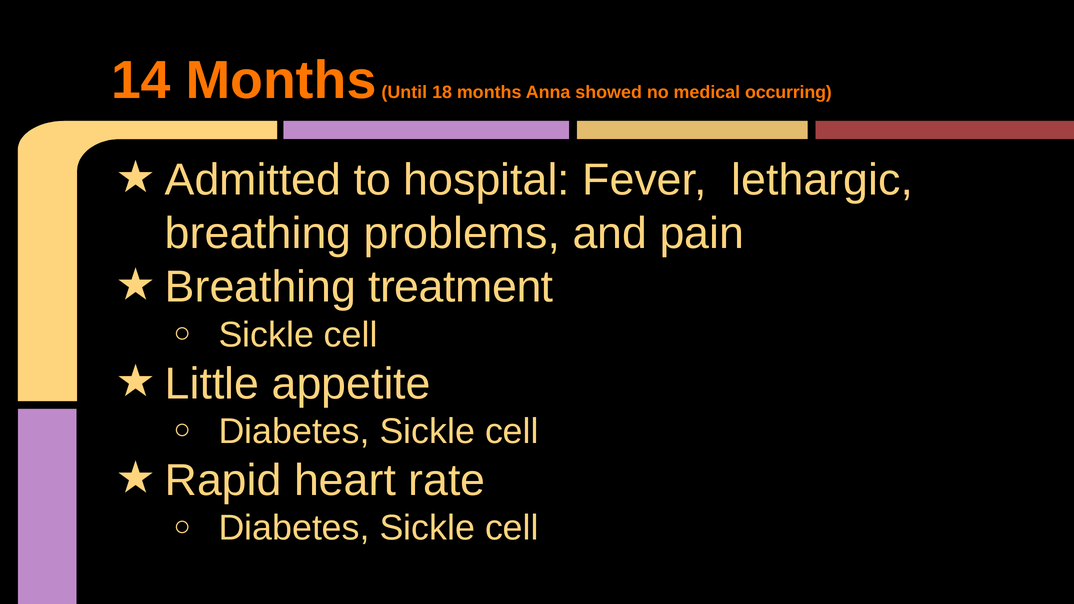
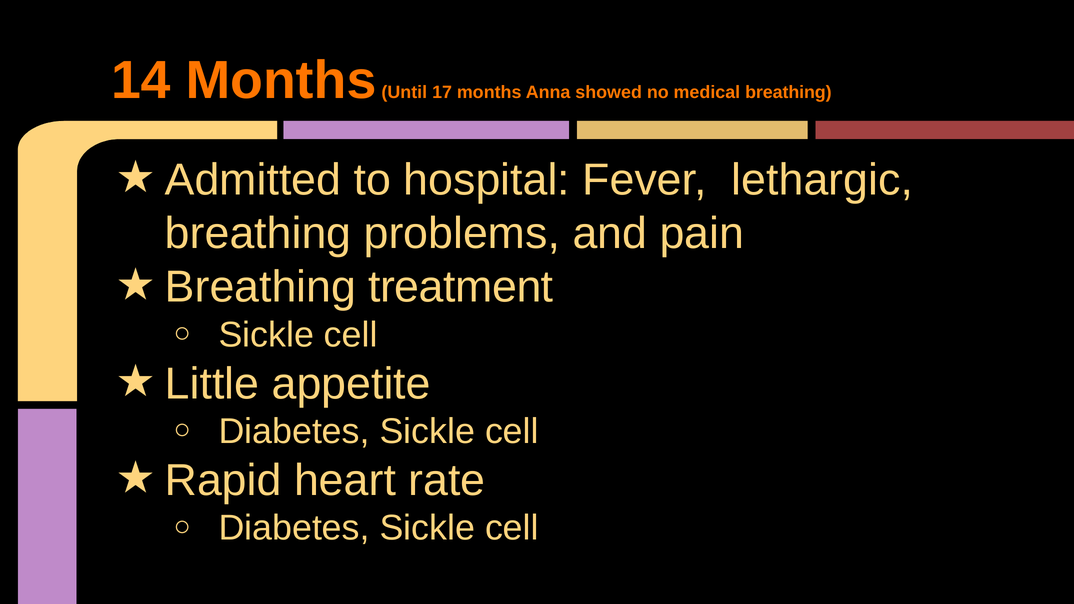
18: 18 -> 17 (442, 92)
medical occurring: occurring -> breathing (788, 92)
